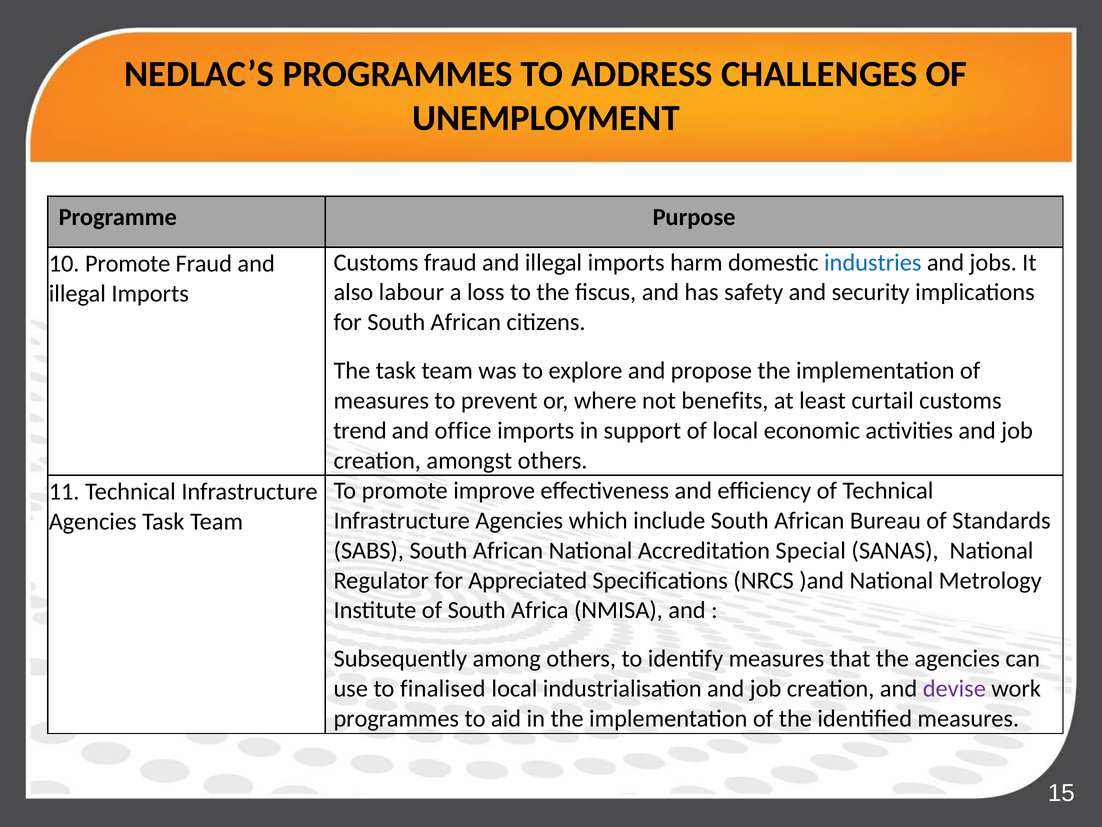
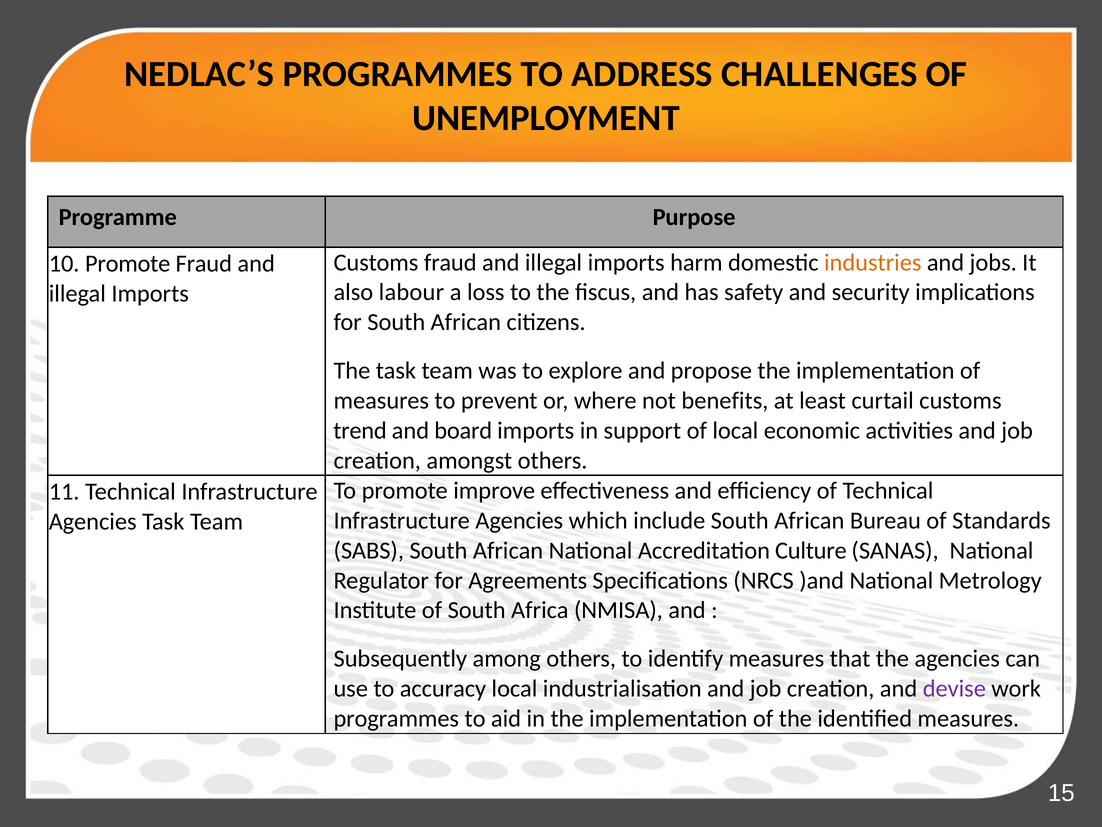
industries colour: blue -> orange (873, 262)
office: office -> board (463, 430)
Special: Special -> Culture (811, 550)
Appreciated: Appreciated -> Agreements (528, 580)
finalised: finalised -> accuracy (443, 688)
